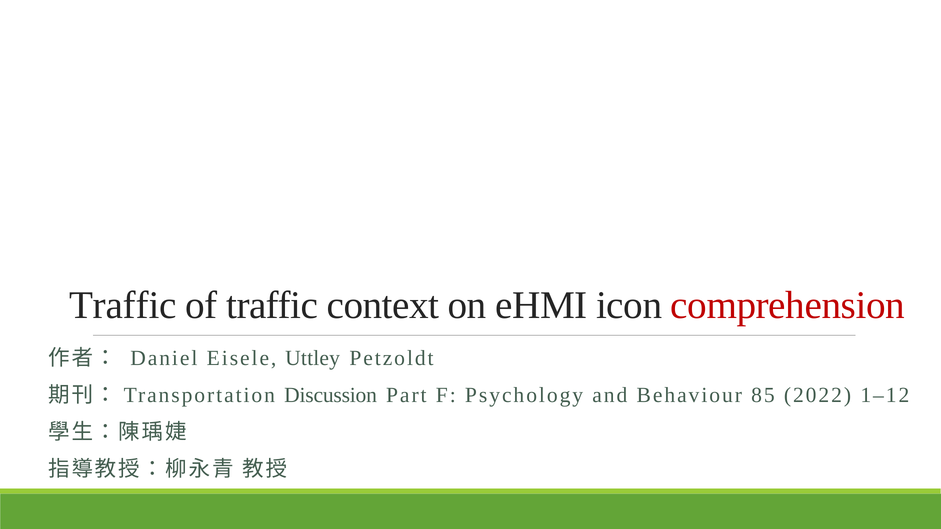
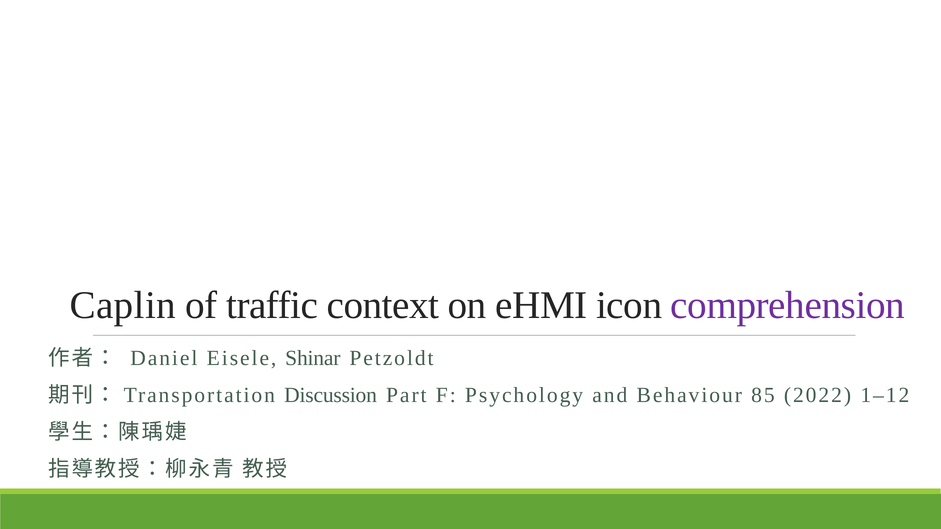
Traffic: Traffic -> Caplin (123, 306)
comprehension colour: red -> purple (788, 306)
Uttley: Uttley -> Shinar (313, 358)
